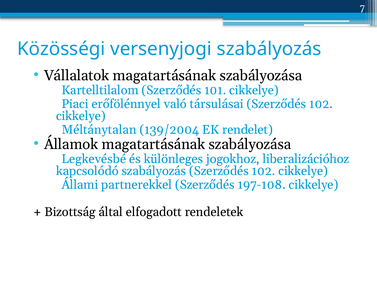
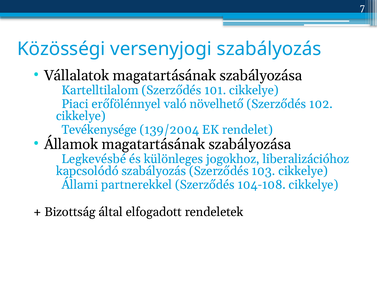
társulásai: társulásai -> növelhető (217, 104)
Méltánytalan: Méltánytalan -> Tevékenysége (99, 130)
szabályozás Szerződés 102: 102 -> 103 (263, 171)
197-108: 197-108 -> 104-108 (262, 185)
